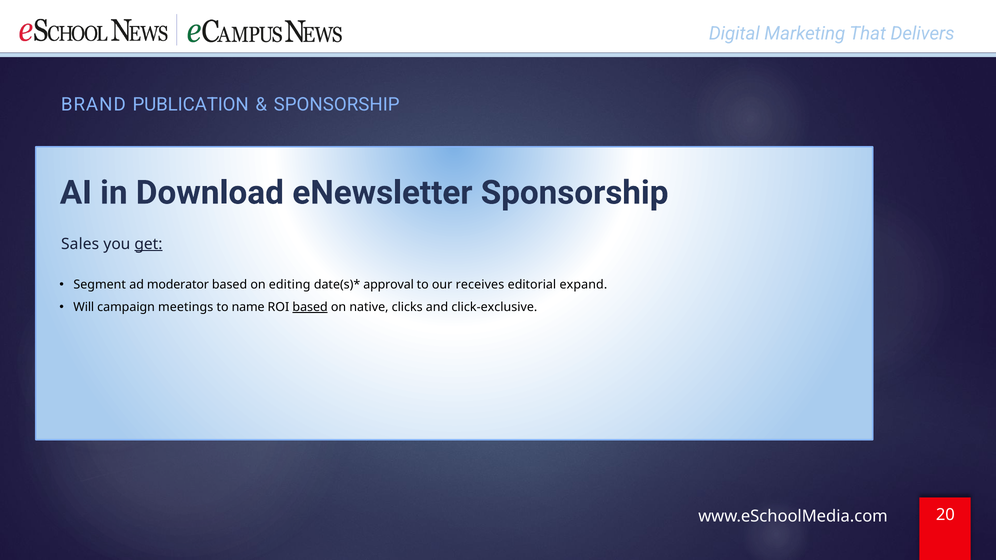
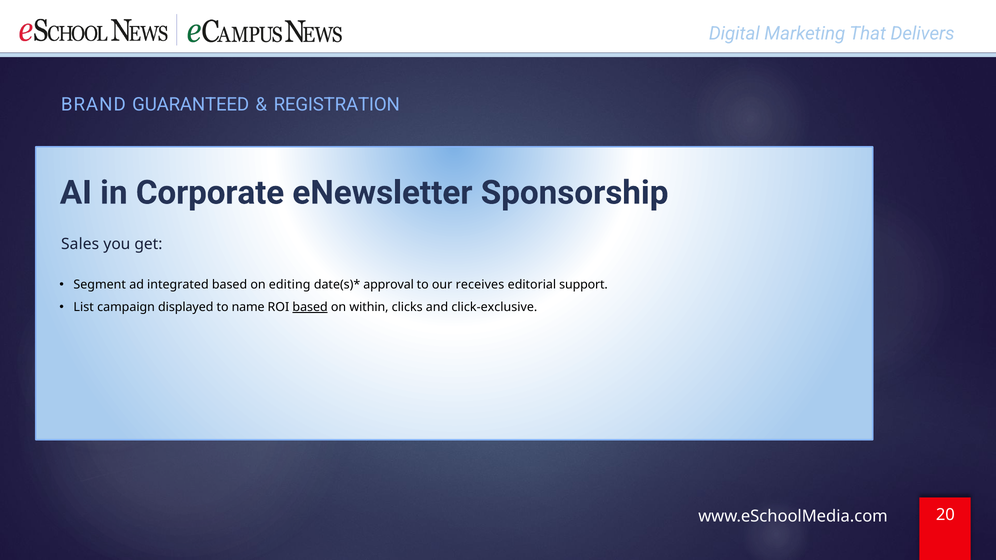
PUBLICATION: PUBLICATION -> GUARANTEED (191, 105)
SPONSORSHIP: SPONSORSHIP -> REGISTRATION (337, 105)
Download: Download -> Corporate (210, 193)
get underline: present -> none (148, 244)
moderator: moderator -> integrated (178, 285)
expand: expand -> support (584, 285)
Will: Will -> List (84, 307)
meetings: meetings -> displayed (186, 307)
native: native -> within (369, 307)
